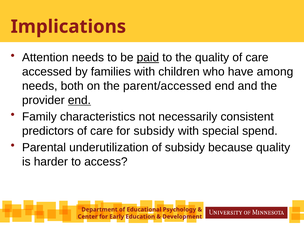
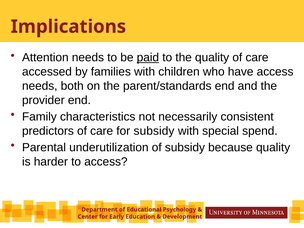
have among: among -> access (275, 72)
parent/accessed: parent/accessed -> parent/standards (167, 86)
end underline: present -> none (79, 100)
